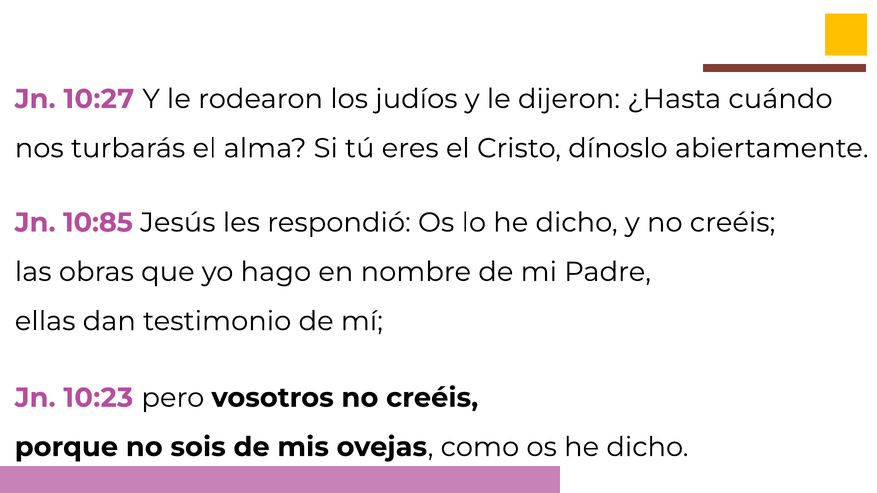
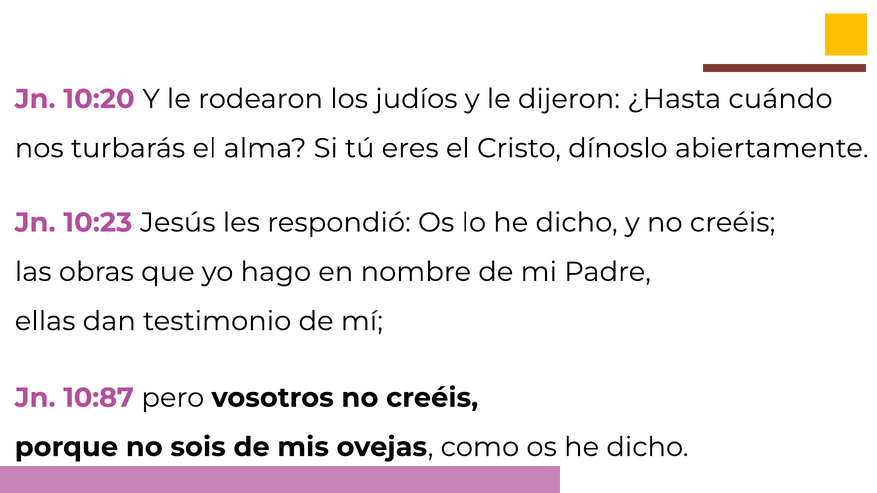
10:27: 10:27 -> 10:20 (99, 99)
10:85: 10:85 -> 10:23 (98, 223)
10:23: 10:23 -> 10:87 (99, 398)
